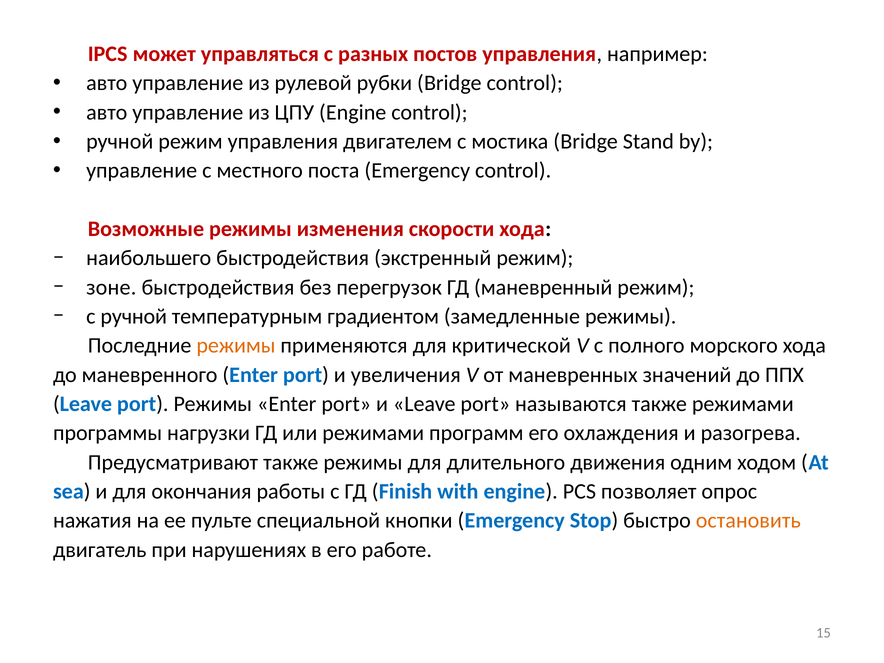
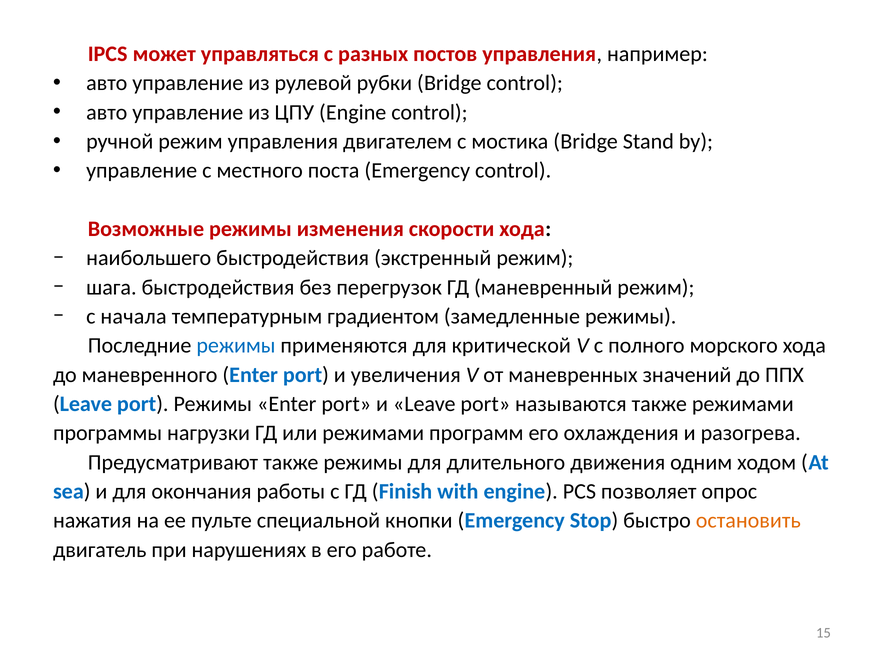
зоне: зоне -> шага (111, 287)
с ручной: ручной -> начала (134, 317)
режимы colour: orange -> blue (236, 346)
